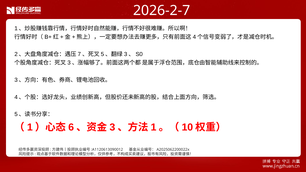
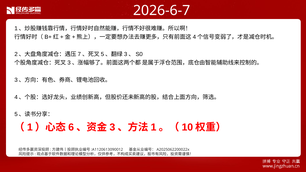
2026-2-7: 2026-2-7 -> 2026-6-7 (162, 11)
